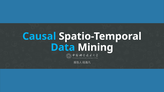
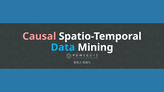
Causal colour: light blue -> pink (39, 36)
